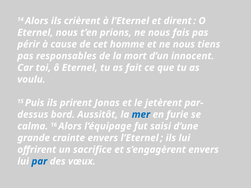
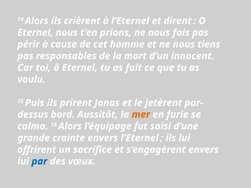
mer colour: blue -> orange (141, 115)
